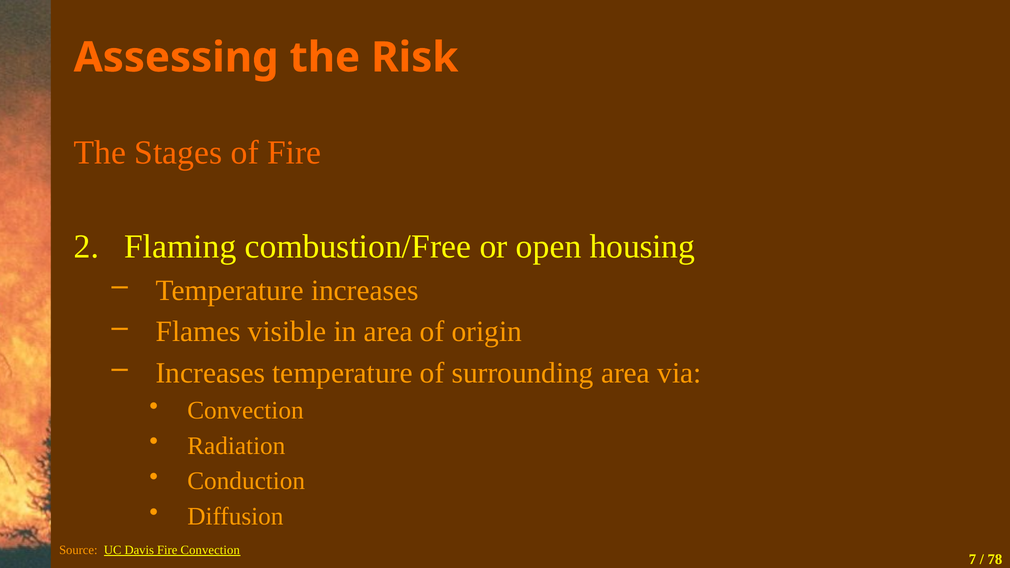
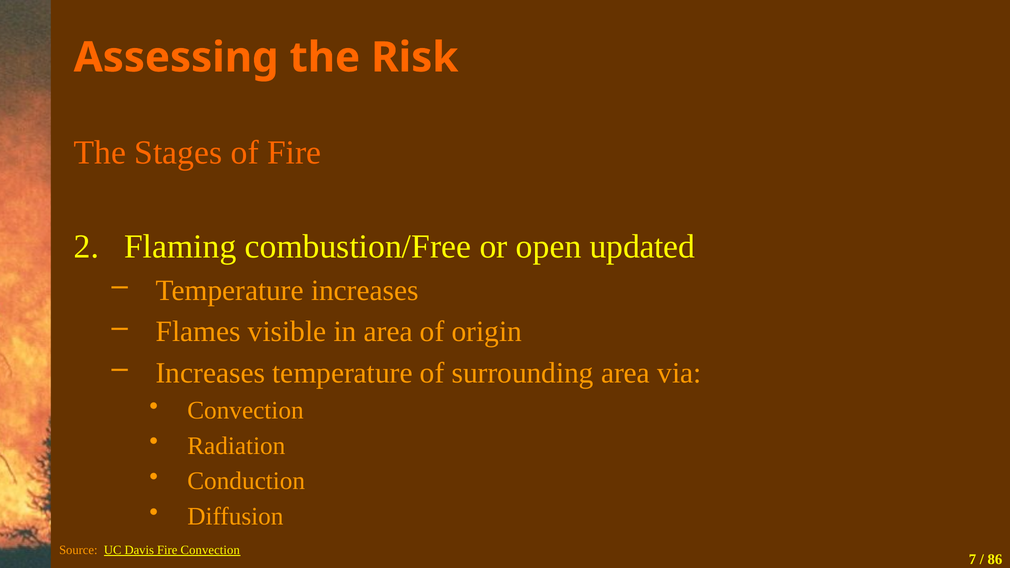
housing: housing -> updated (642, 247)
78: 78 -> 86 (995, 560)
